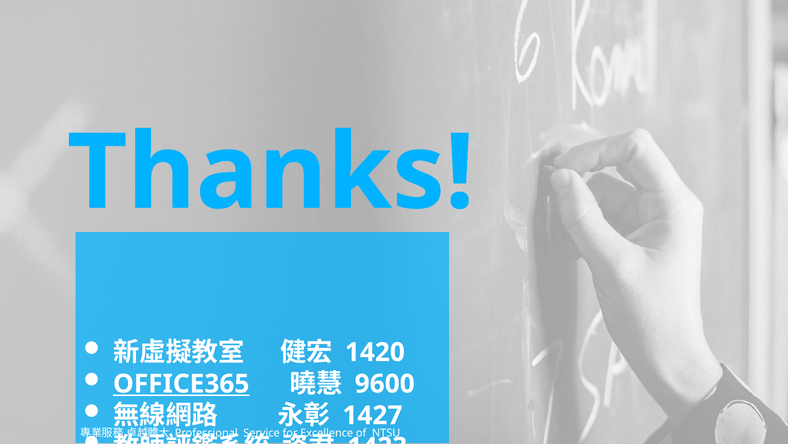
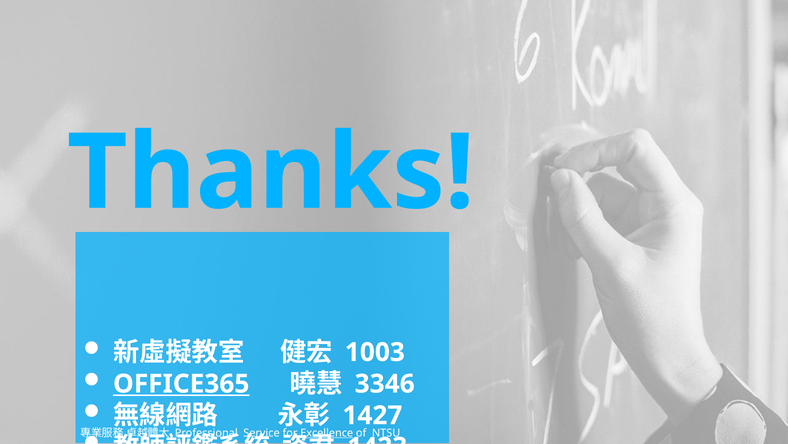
1420: 1420 -> 1003 (375, 352)
9600: 9600 -> 3346 (385, 383)
Excellence underline: none -> present (327, 432)
